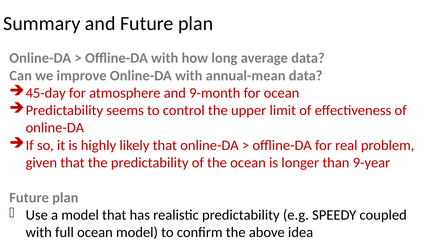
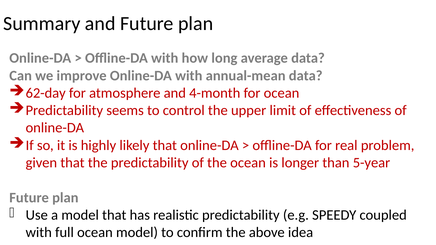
45-day: 45-day -> 62-day (46, 93)
9-month: 9-month -> 4-month (215, 93)
9-year: 9-year -> 5-year (371, 163)
